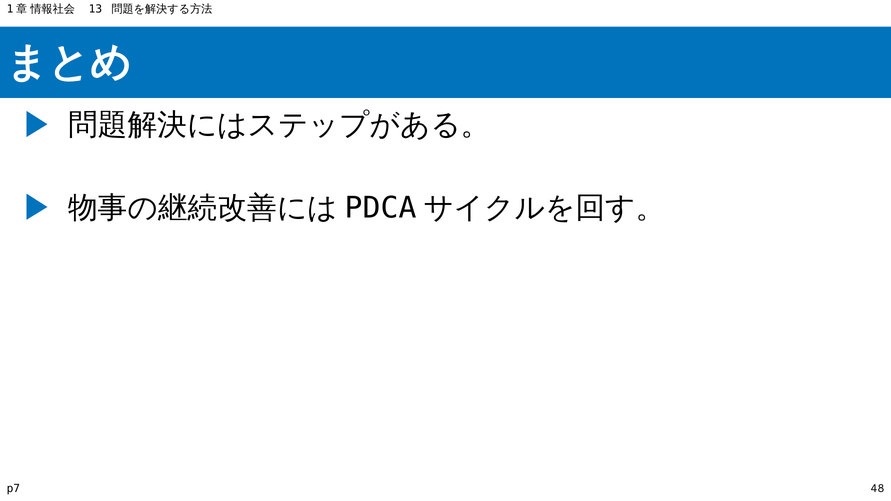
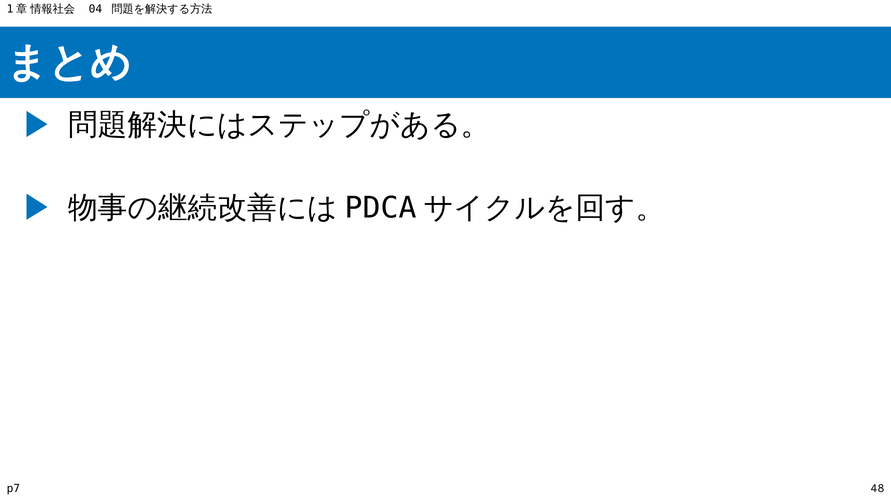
13: 13 -> 04 (95, 9)
